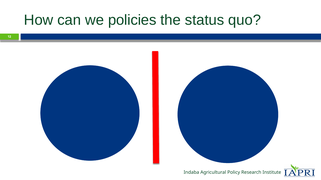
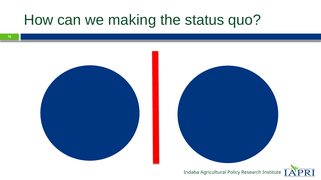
policies: policies -> making (132, 20)
